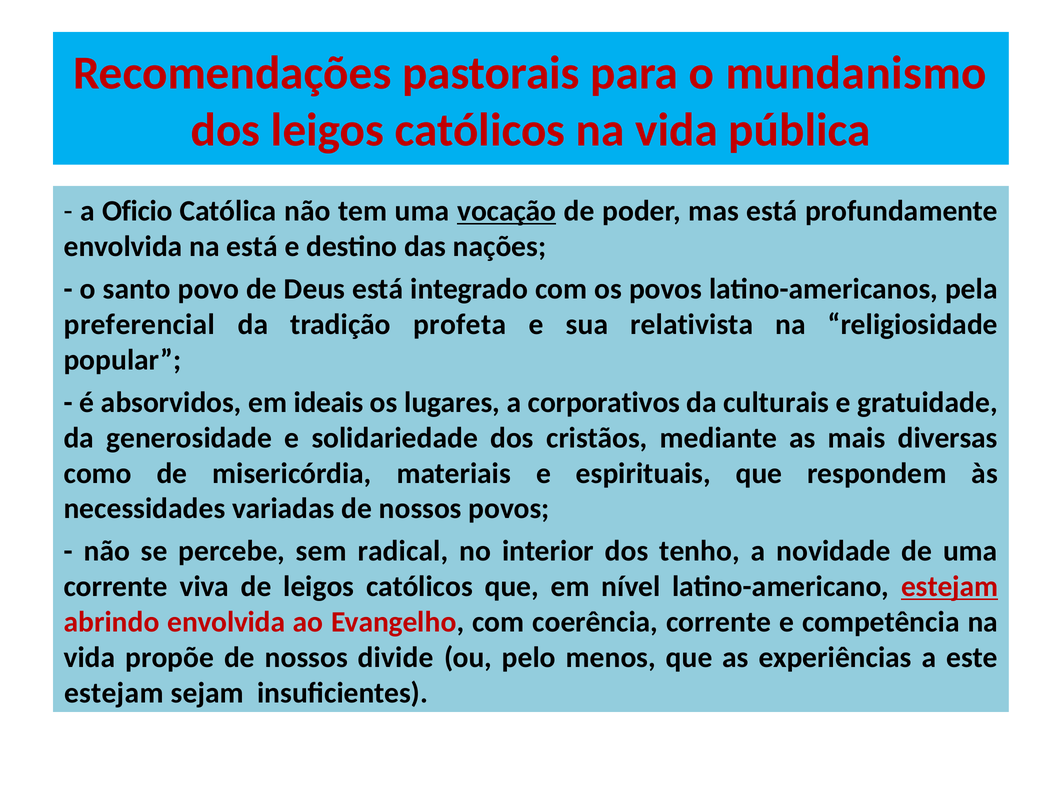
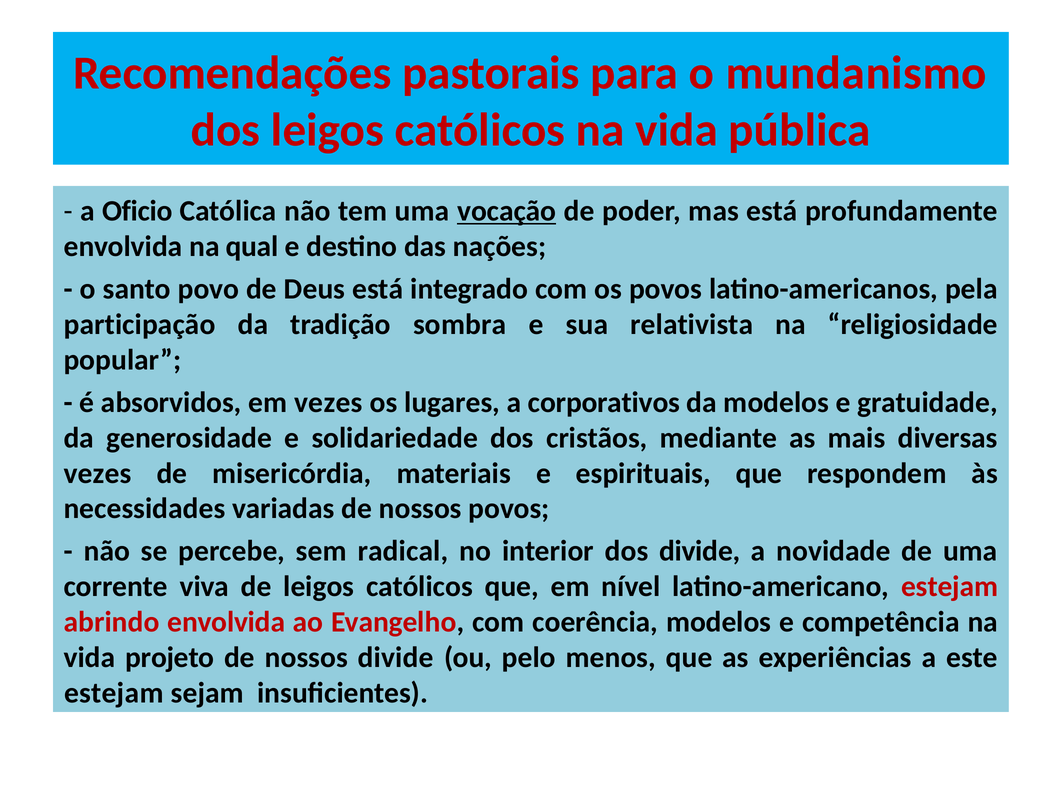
na está: está -> qual (252, 246)
preferencial: preferencial -> participação (140, 324)
profeta: profeta -> sombra (460, 324)
em ideais: ideais -> vezes (328, 402)
da culturais: culturais -> modelos (776, 402)
como: como -> vezes (98, 473)
dos tenho: tenho -> divide (700, 551)
estejam underline: present -> none (950, 586)
coerência corrente: corrente -> modelos (719, 622)
propõe: propõe -> projeto (170, 657)
